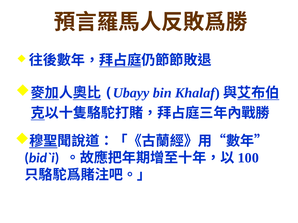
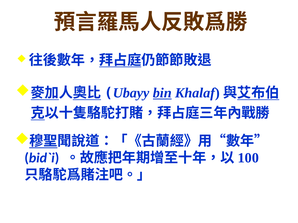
bin underline: none -> present (162, 93)
